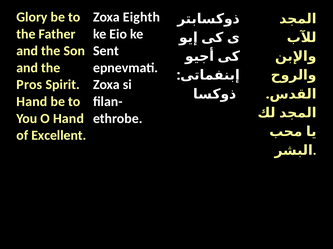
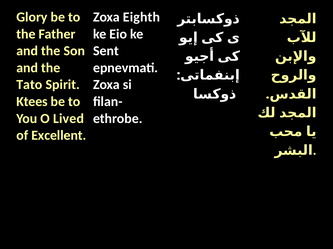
Pros: Pros -> Tato (29, 85)
Hand: Hand -> Ktees (32, 102)
O Hand: Hand -> Lived (69, 119)
